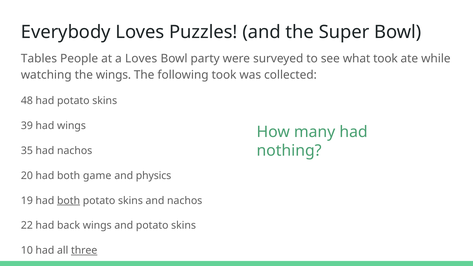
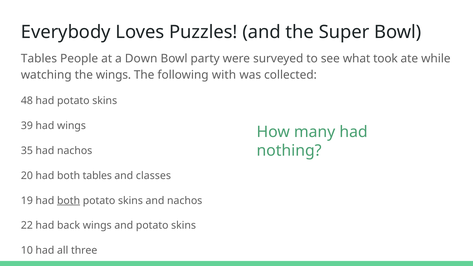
a Loves: Loves -> Down (141, 59)
following took: took -> with (224, 75)
both game: game -> tables (97, 176)
physics: physics -> classes (153, 176)
three underline: present -> none (84, 251)
